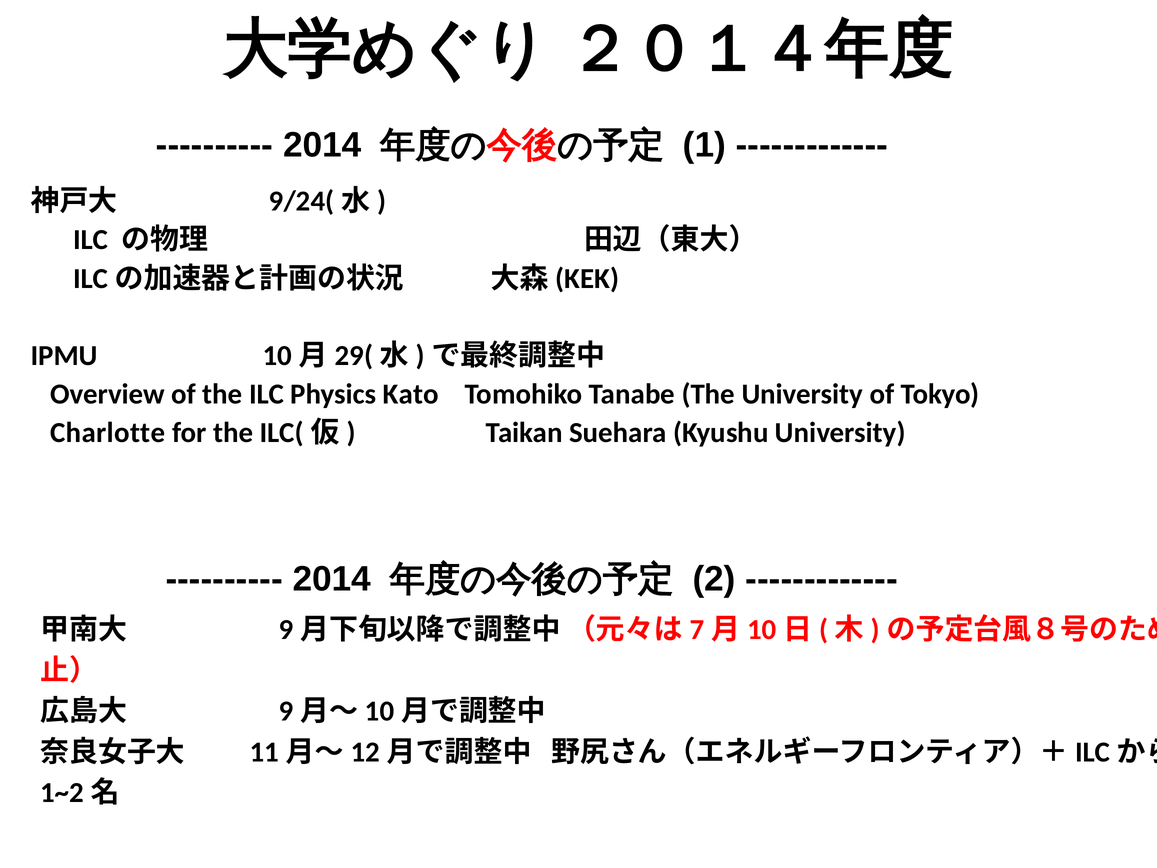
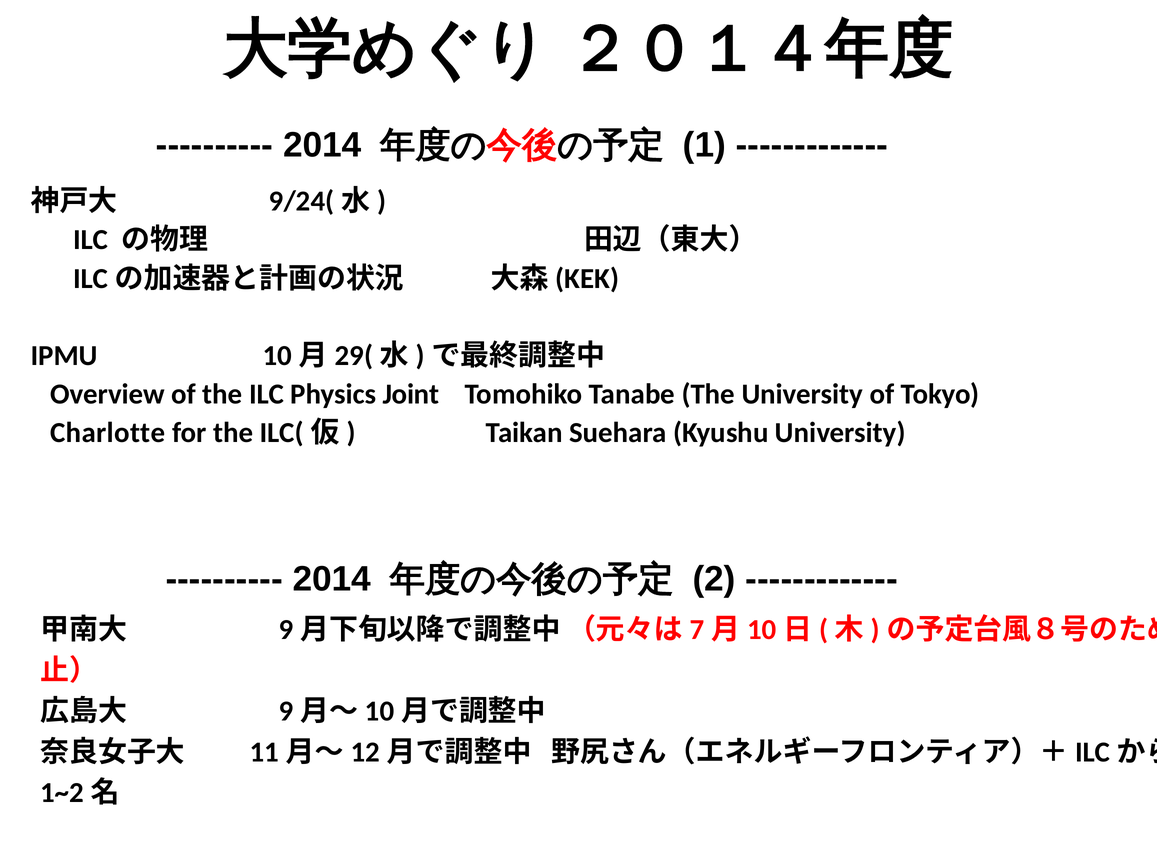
Kato: Kato -> Joint (411, 394)
